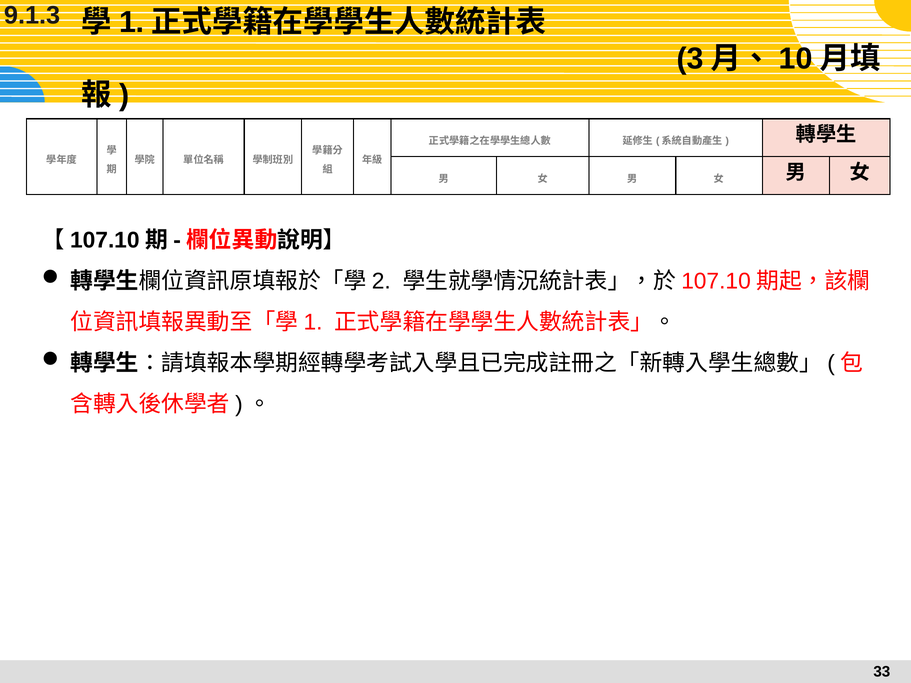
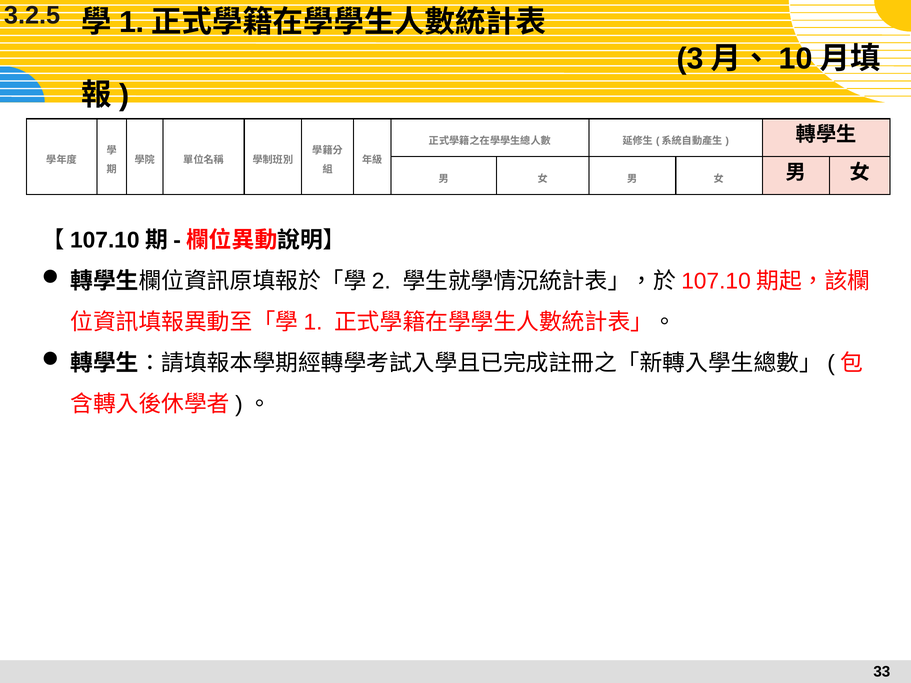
9.1.3: 9.1.3 -> 3.2.5 (32, 15)
